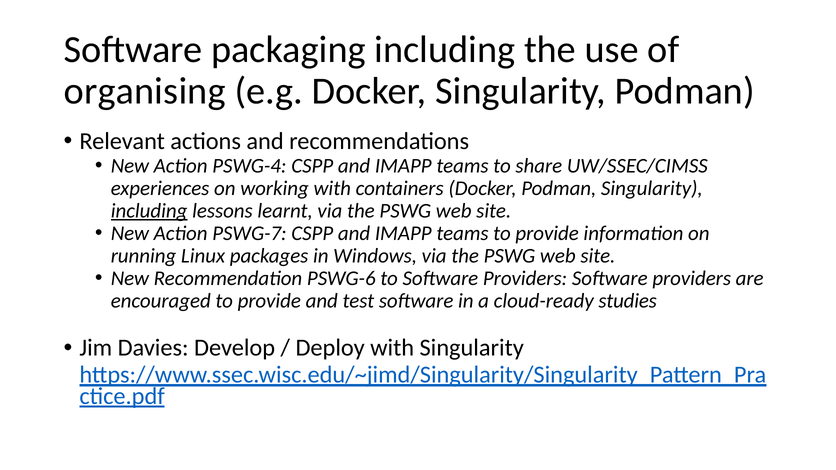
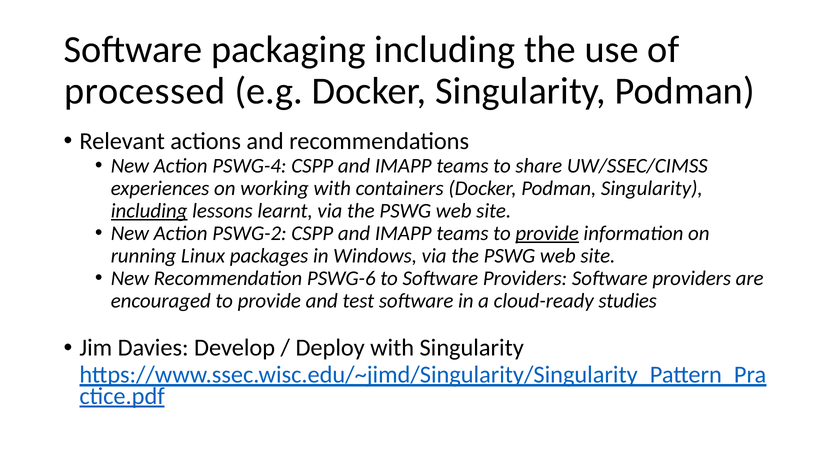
organising: organising -> processed (145, 91)
PSWG-7: PSWG-7 -> PSWG-2 (249, 233)
provide underline: none -> present (547, 233)
